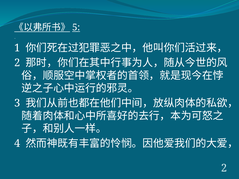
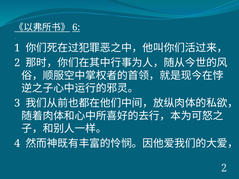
5: 5 -> 6 (76, 27)
